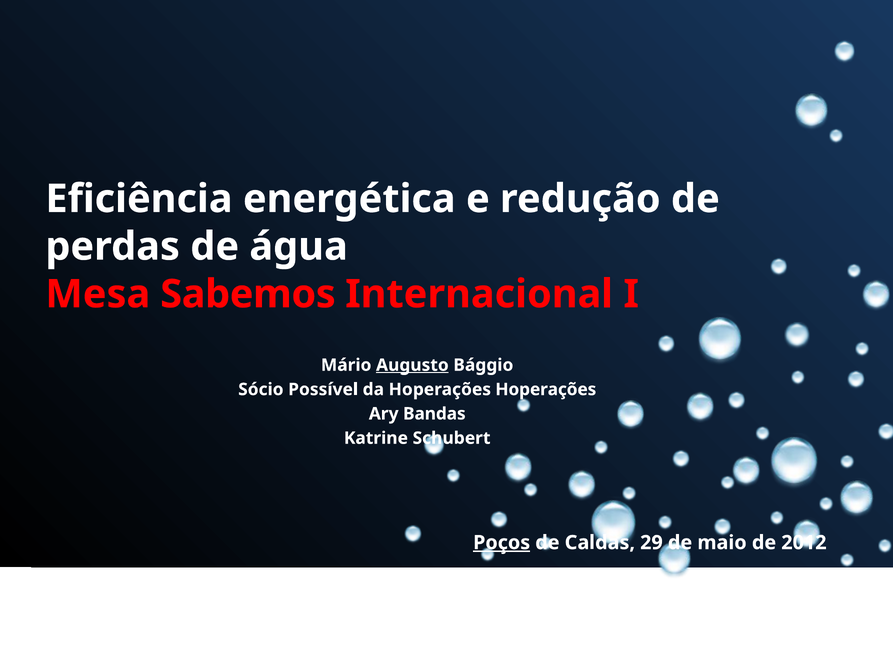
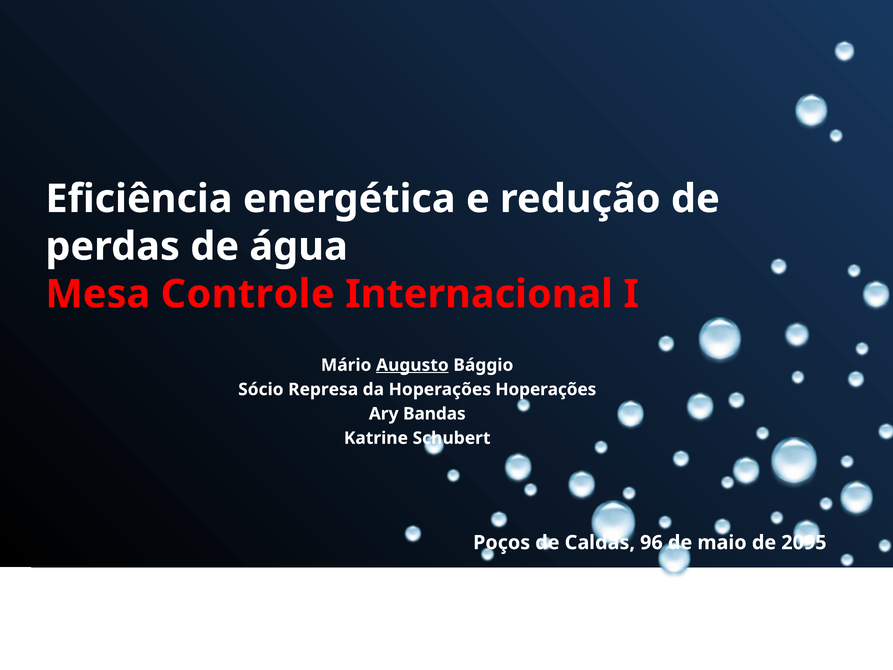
Sabemos: Sabemos -> Controle (248, 294)
Possível: Possível -> Represa (323, 389)
Poços underline: present -> none (502, 542)
29: 29 -> 96 (651, 542)
2012: 2012 -> 2095 (804, 542)
